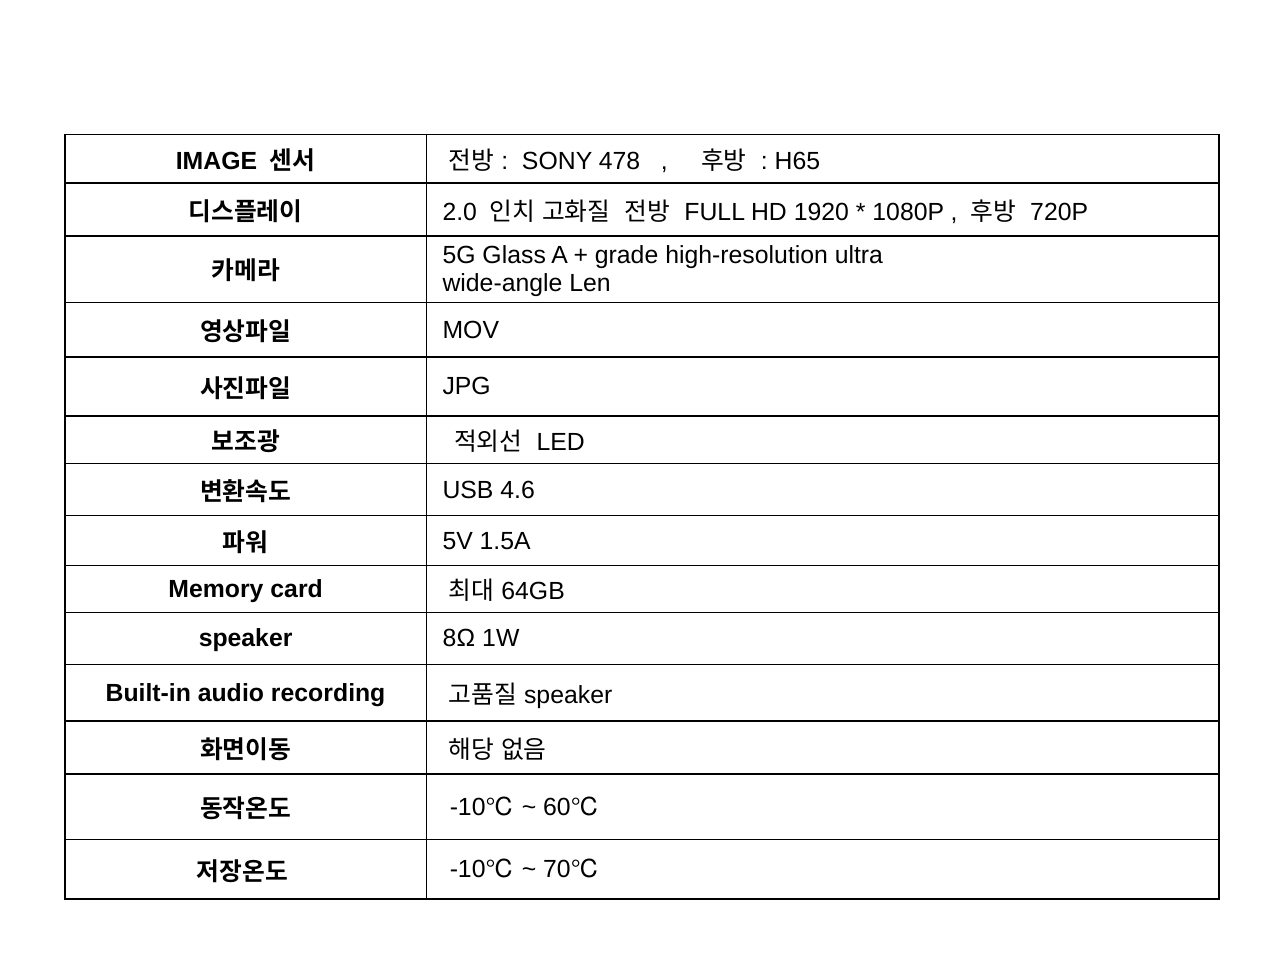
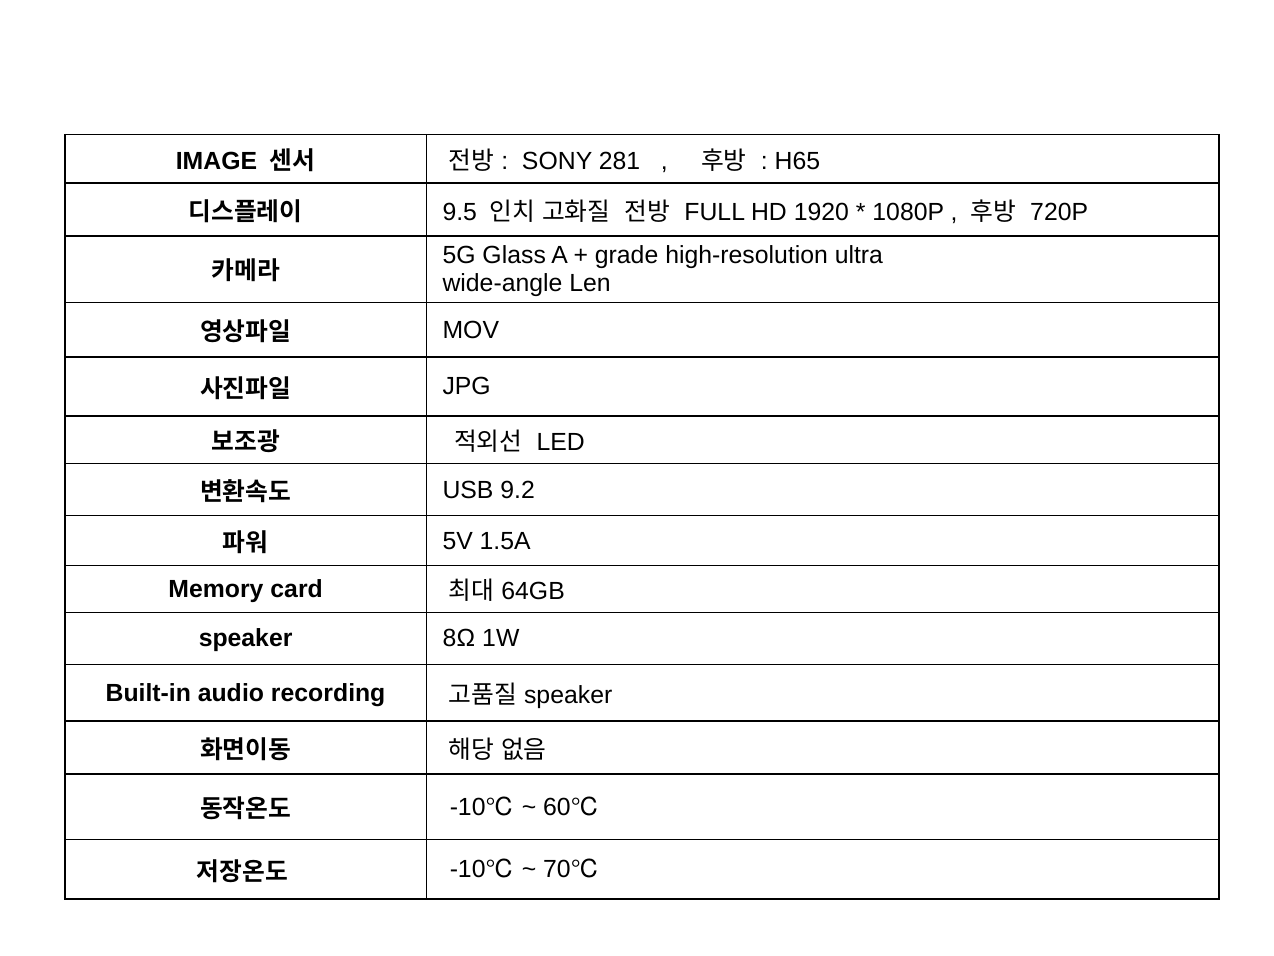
478: 478 -> 281 (619, 161)
2.0: 2.0 -> 9.5 (460, 212)
4.6: 4.6 -> 9.2 (518, 490)
